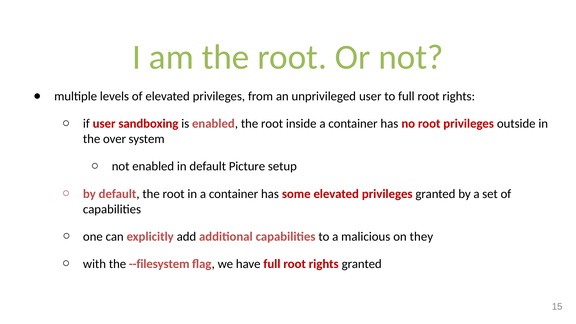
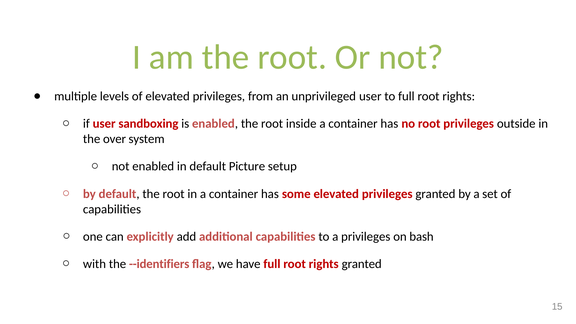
a malicious: malicious -> privileges (366, 236)
they: they -> bash (422, 236)
--filesystem: --filesystem -> --identifiers (159, 264)
